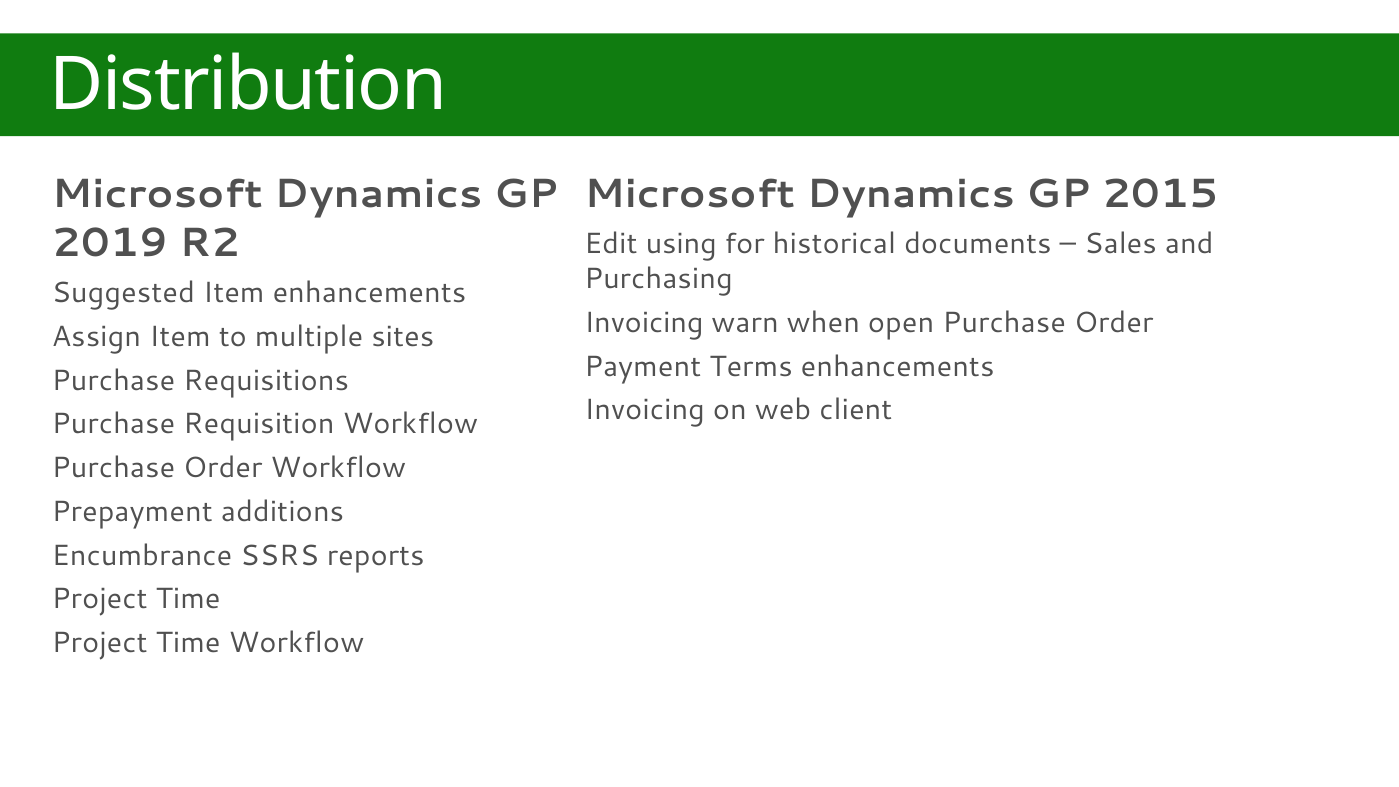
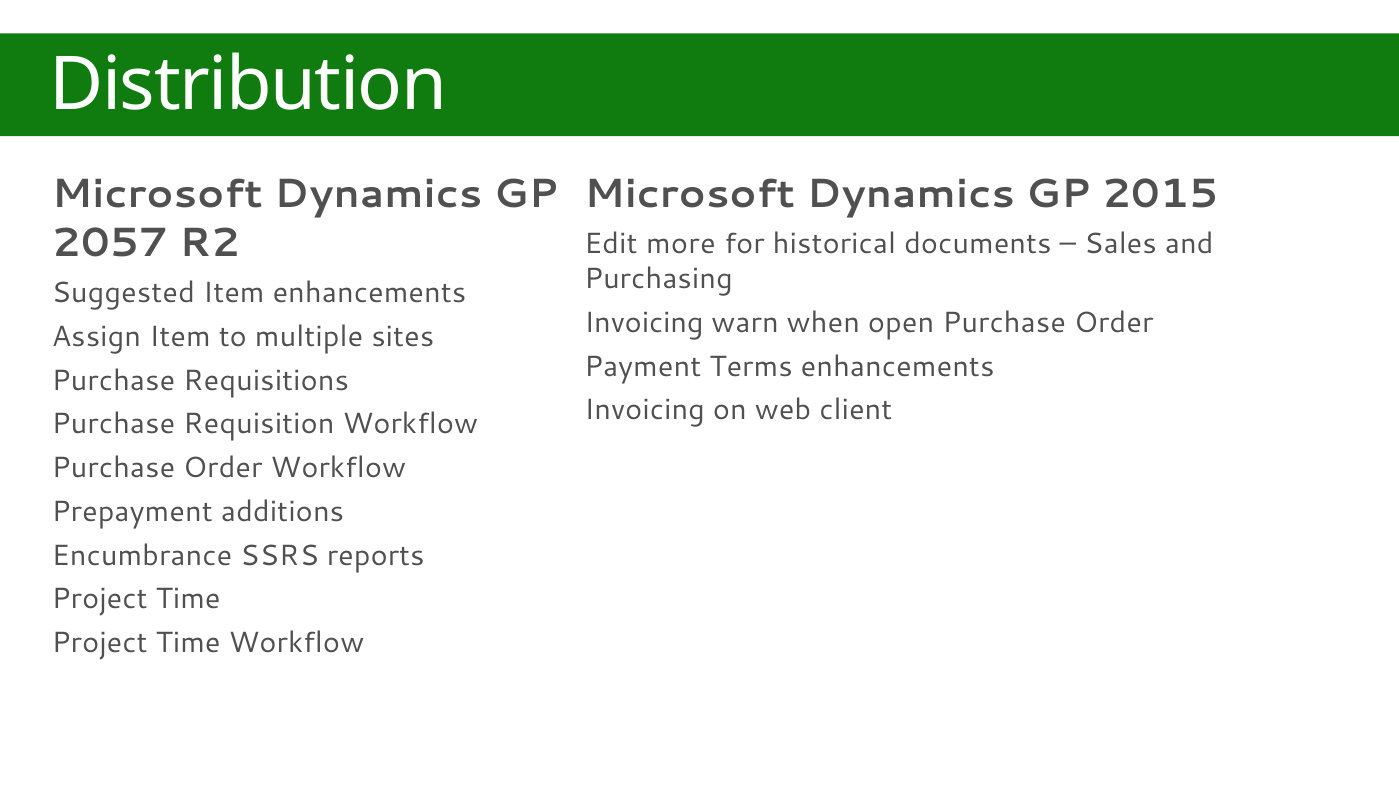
2019: 2019 -> 2057 (110, 243)
using: using -> more (681, 244)
